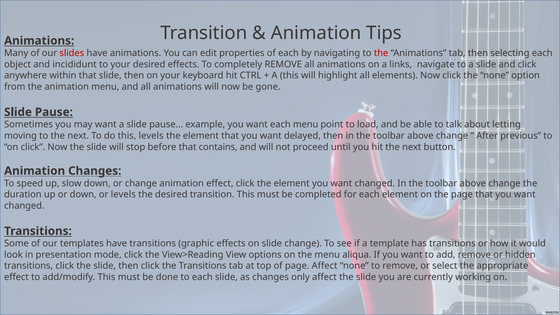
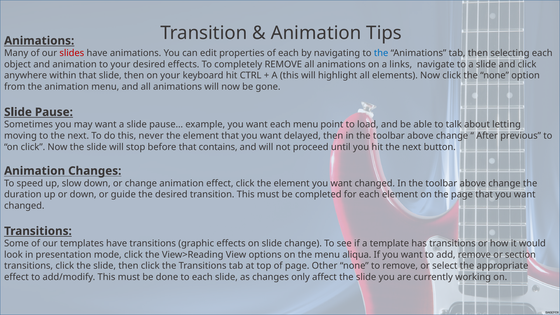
the colour: red -> blue (381, 53)
and incididunt: incididunt -> animation (75, 64)
this levels: levels -> never (151, 136)
or levels: levels -> guide (123, 195)
hidden: hidden -> section (520, 255)
page Affect: Affect -> Other (325, 266)
